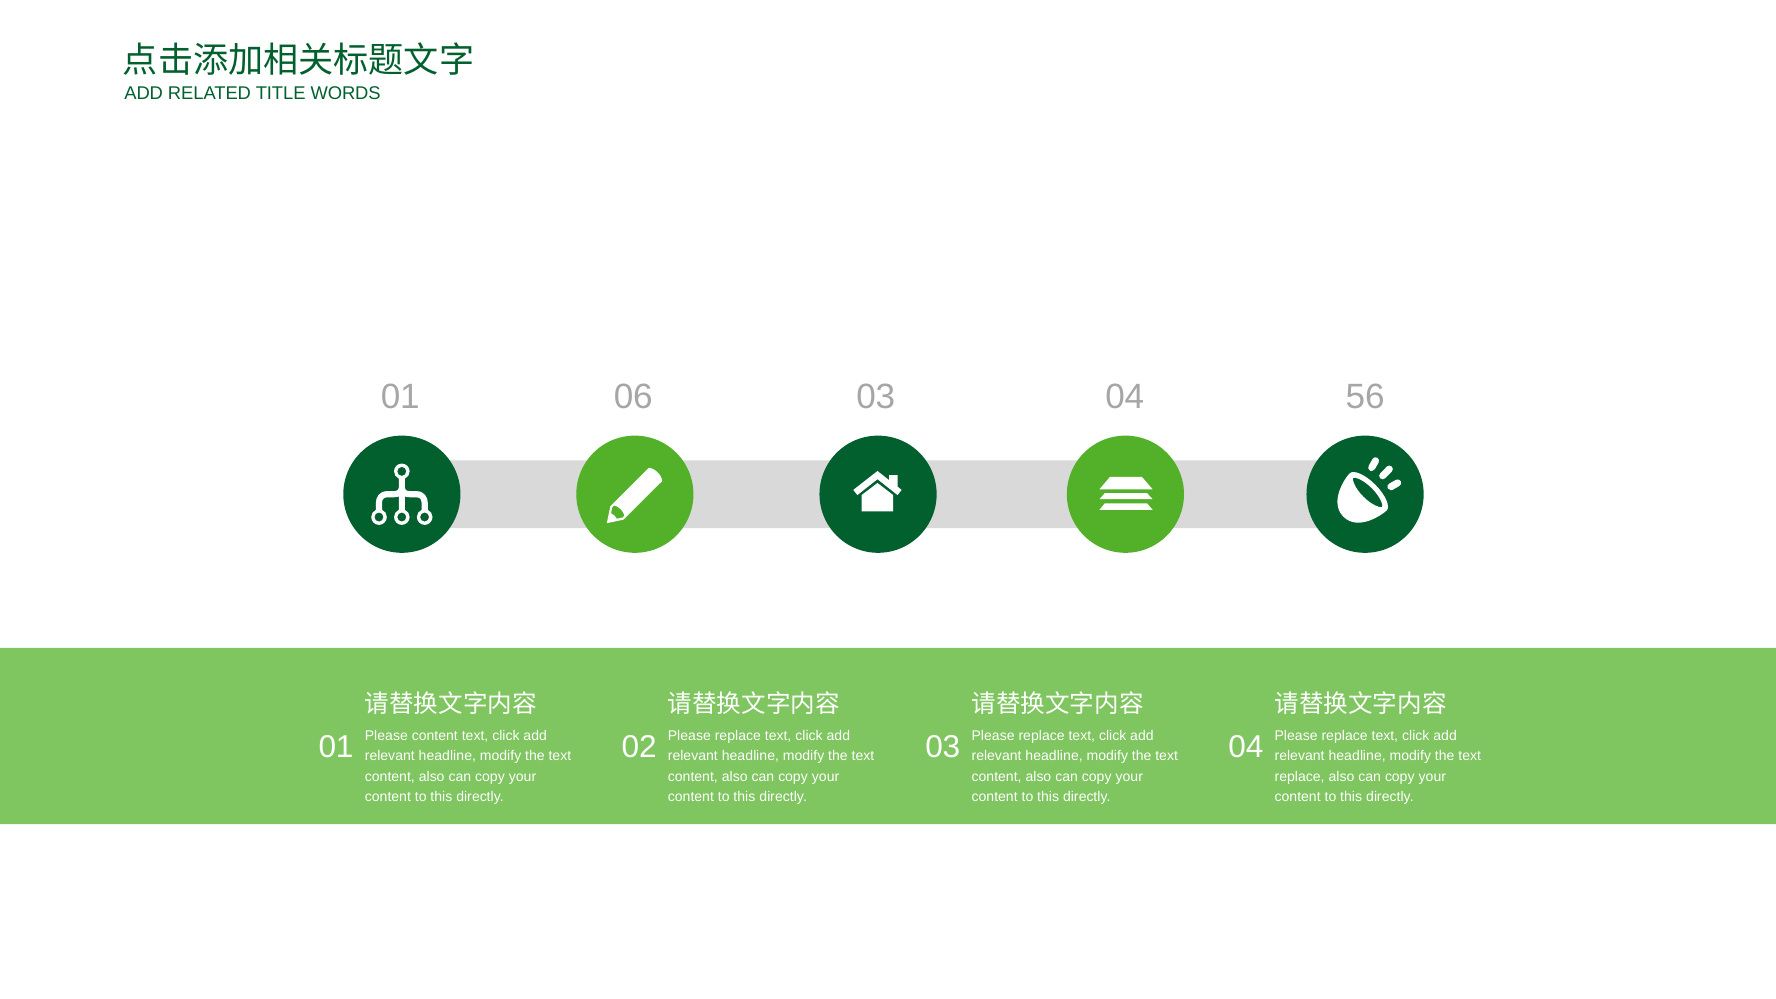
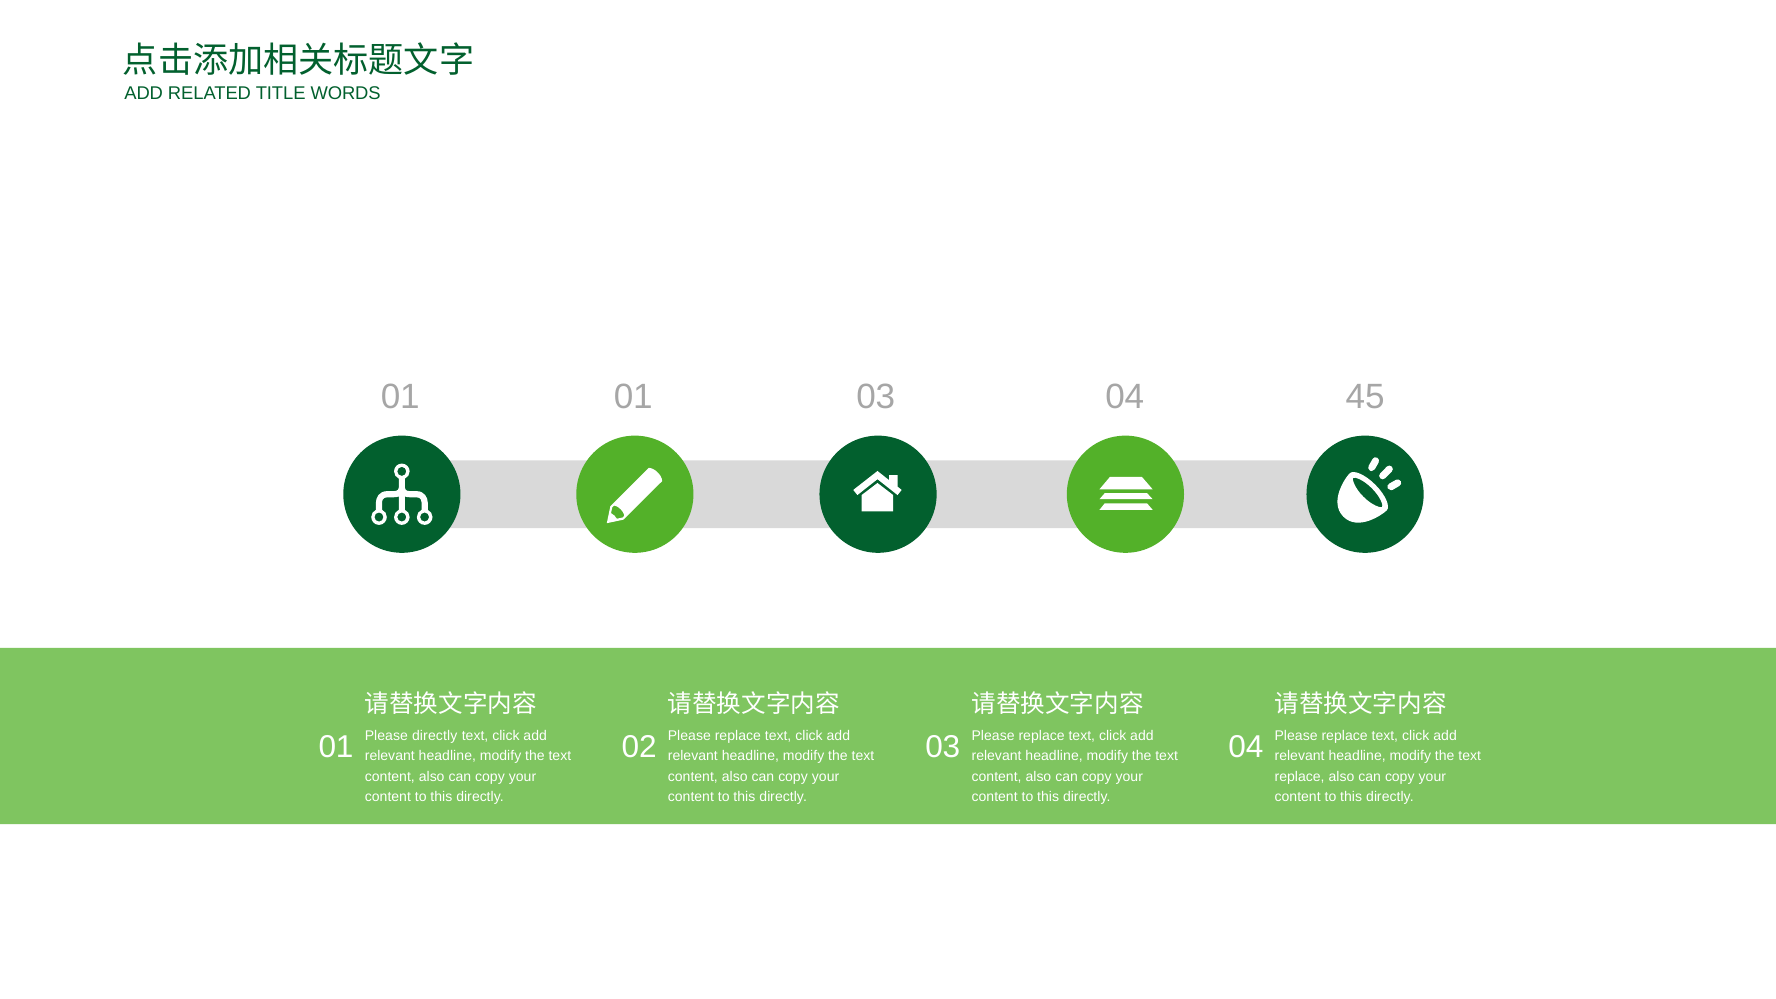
01 06: 06 -> 01 (633, 397)
56: 56 -> 45 (1365, 397)
Please content: content -> directly (435, 736)
